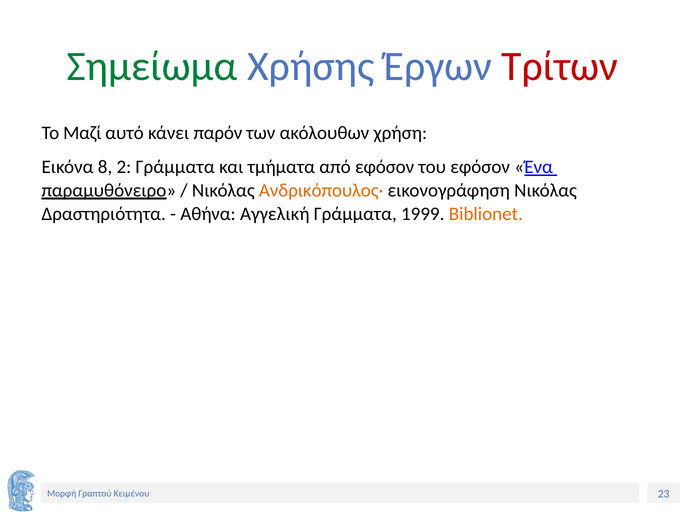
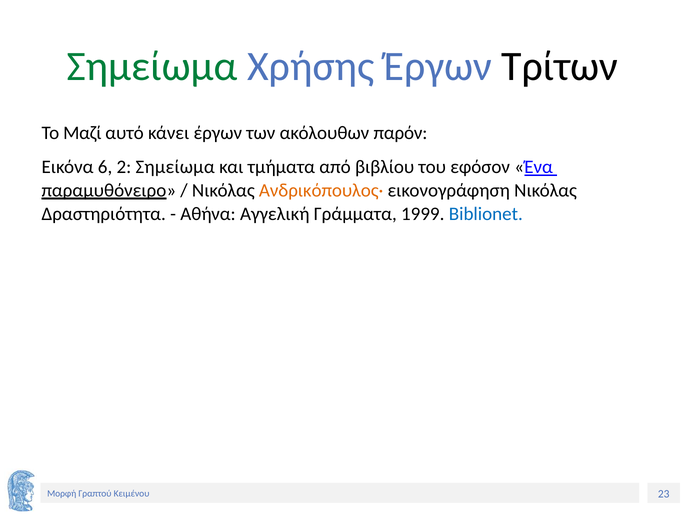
Τρίτων colour: red -> black (560, 66)
κάνει παρόν: παρόν -> έργων (218, 133)
χρήση: χρήση -> παρόν (400, 133)
8: 8 -> 6 (105, 167)
2 Γράμματα: Γράμματα -> Σημείωμα (175, 167)
από εφόσον: εφόσον -> βιβλίου (385, 167)
Biblionet colour: orange -> blue (486, 214)
